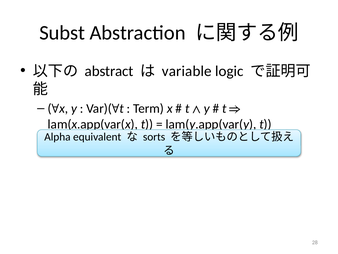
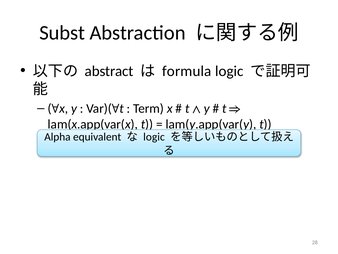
variable: variable -> formula (187, 71)
sorts: sorts -> logic (154, 137)
